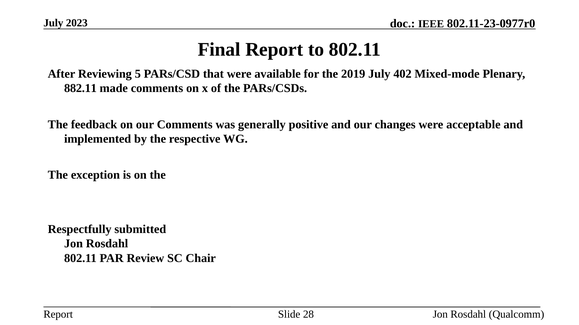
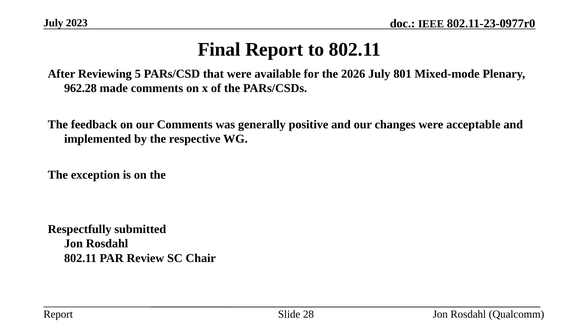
2019: 2019 -> 2026 (353, 74)
402: 402 -> 801 (402, 74)
882.11: 882.11 -> 962.28 (80, 88)
